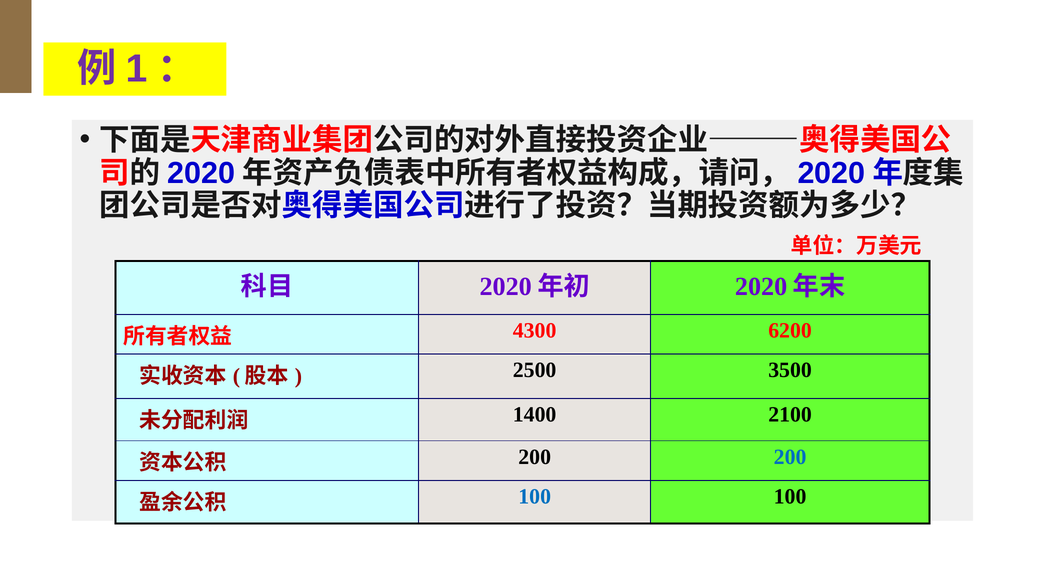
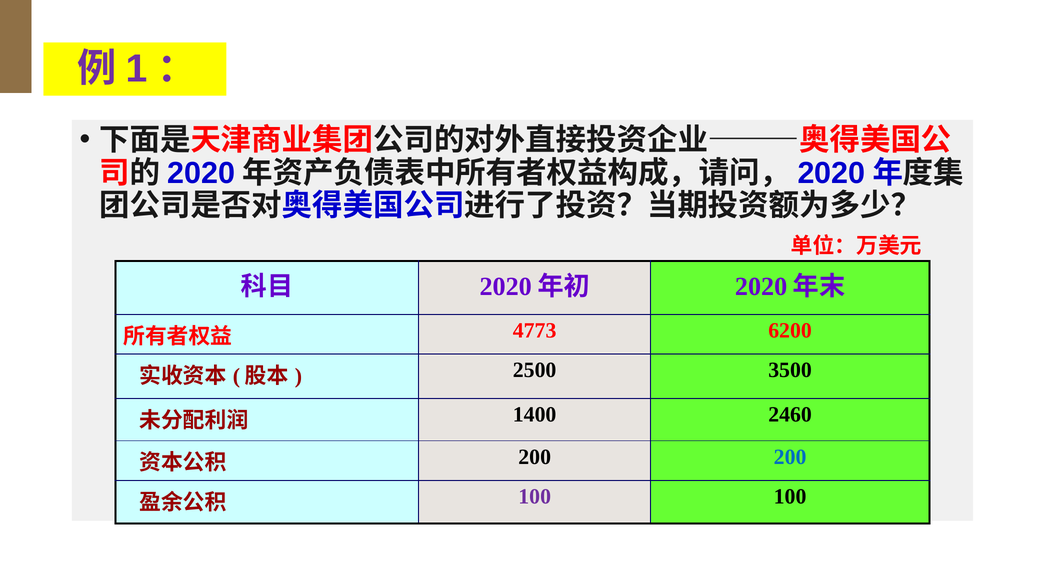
4300: 4300 -> 4773 (535, 331)
2100: 2100 -> 2460 (790, 414)
100 colour: blue -> purple (535, 496)
